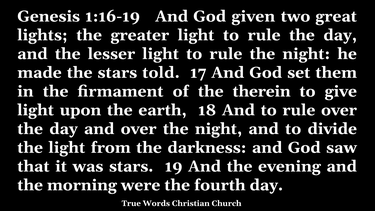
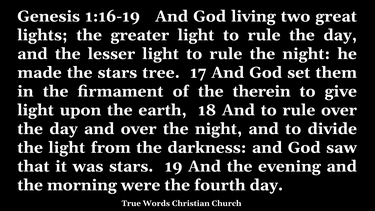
given: given -> living (253, 16)
told: told -> tree (161, 73)
